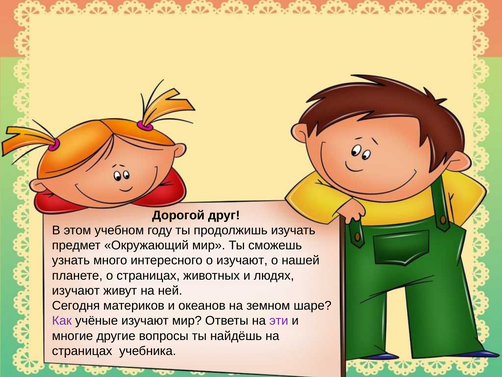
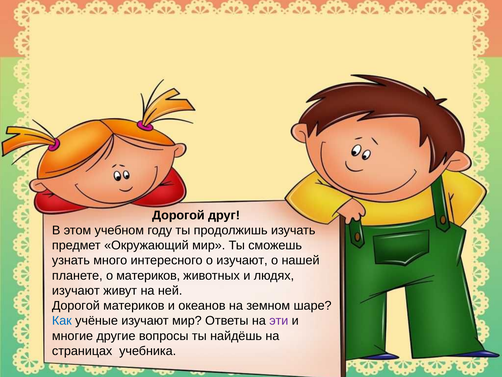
о страницах: страницах -> материков (148, 275)
Сегодня: Сегодня -> Дорогой (76, 305)
Как colour: purple -> blue (62, 320)
